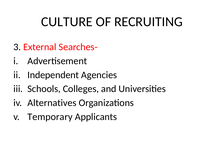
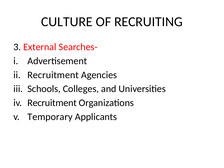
Independent: Independent -> Recruitment (53, 75)
Alternatives: Alternatives -> Recruitment (52, 103)
